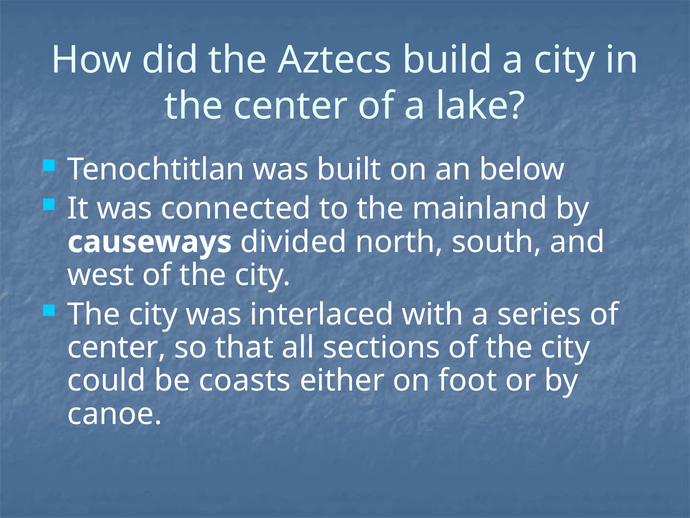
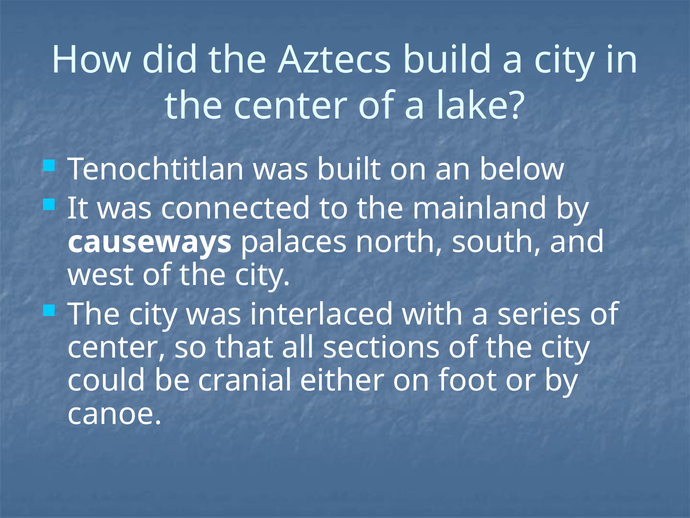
divided: divided -> palaces (294, 242)
coasts: coasts -> cranial (245, 380)
